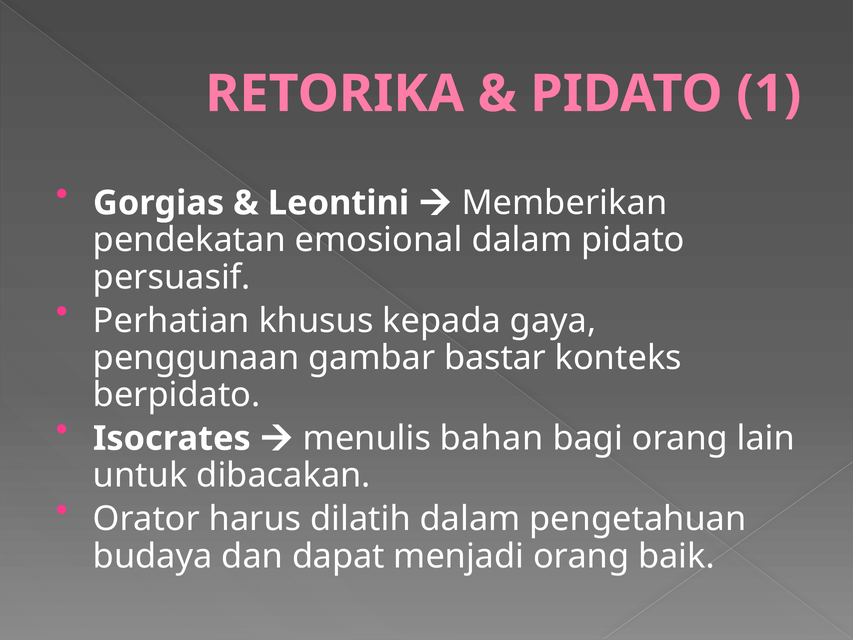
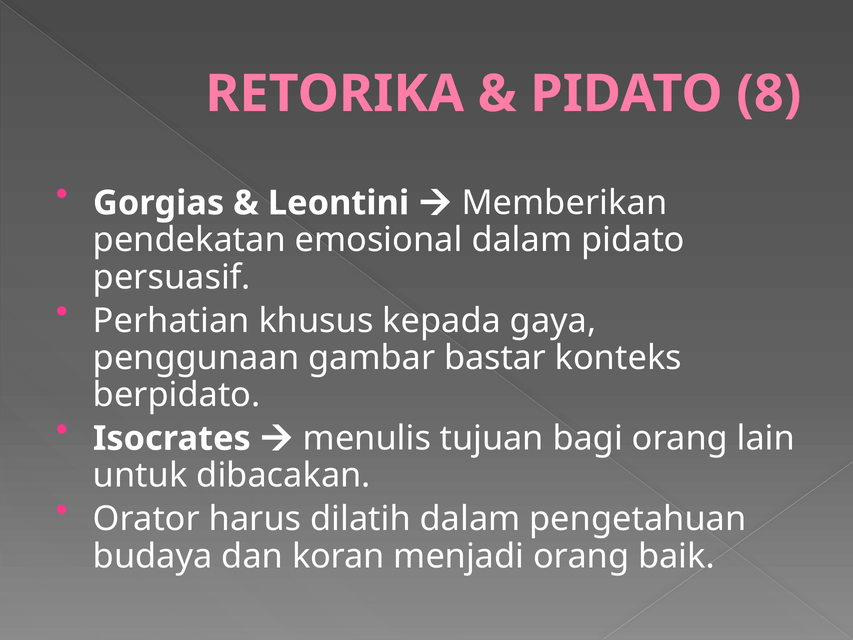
1: 1 -> 8 (769, 94)
bahan: bahan -> tujuan (492, 438)
dapat: dapat -> koran (338, 556)
